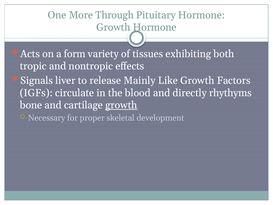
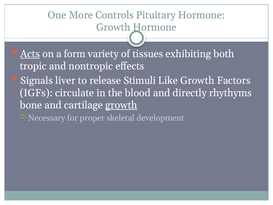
Through: Through -> Controls (115, 15)
Acts underline: none -> present (30, 54)
Mainly: Mainly -> Stimuli (140, 80)
